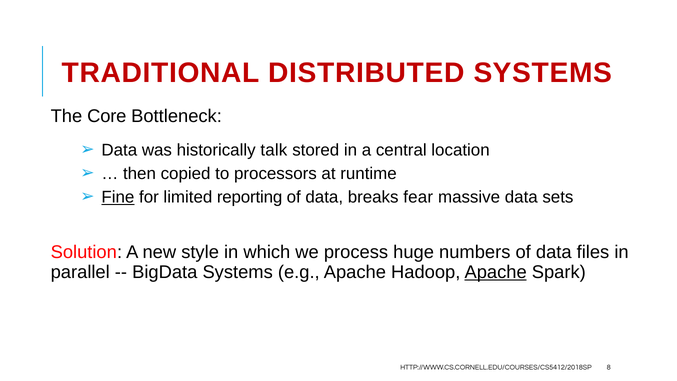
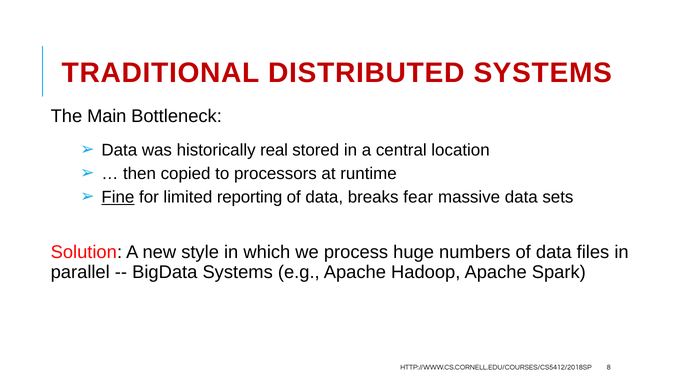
Core: Core -> Main (107, 116)
talk: talk -> real (274, 150)
Apache underline: present -> none (496, 272)
